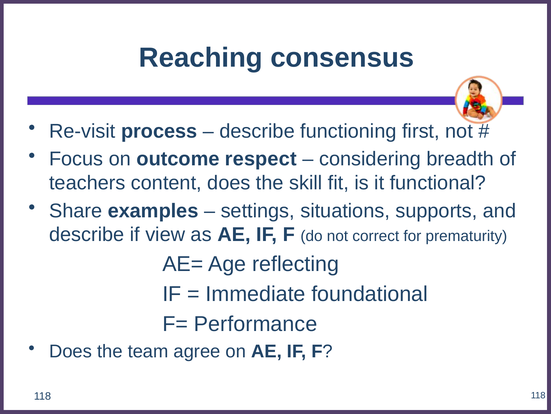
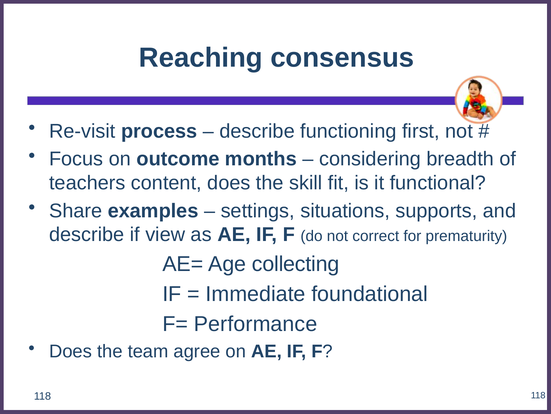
respect: respect -> months (261, 159)
reflecting: reflecting -> collecting (296, 263)
